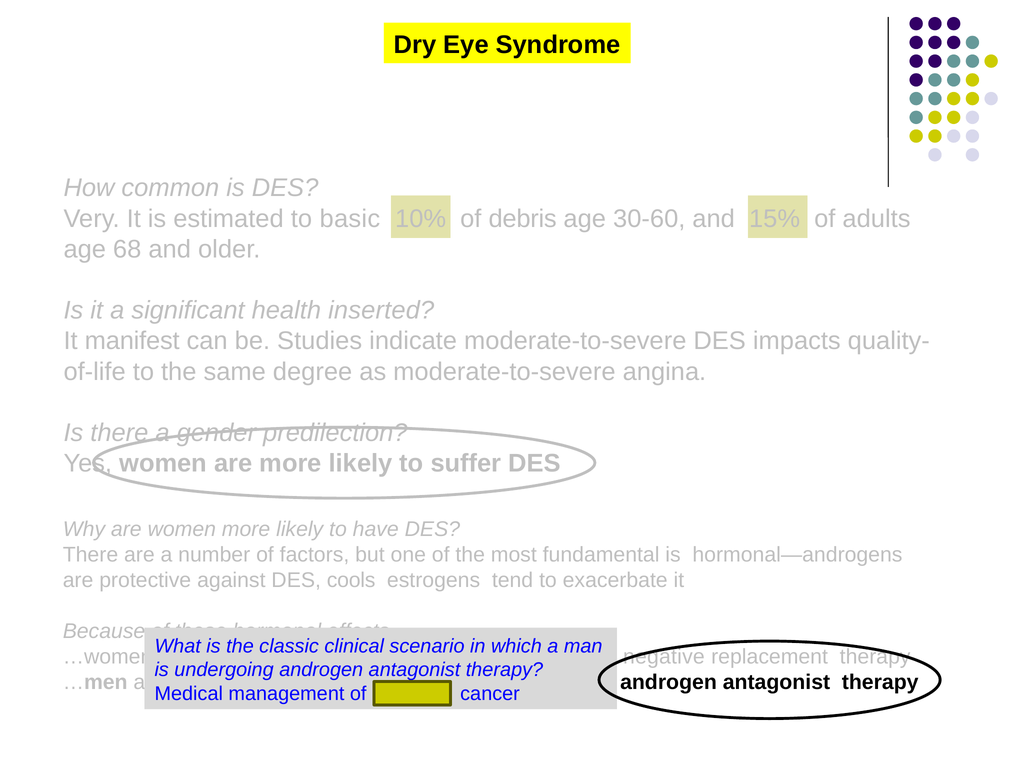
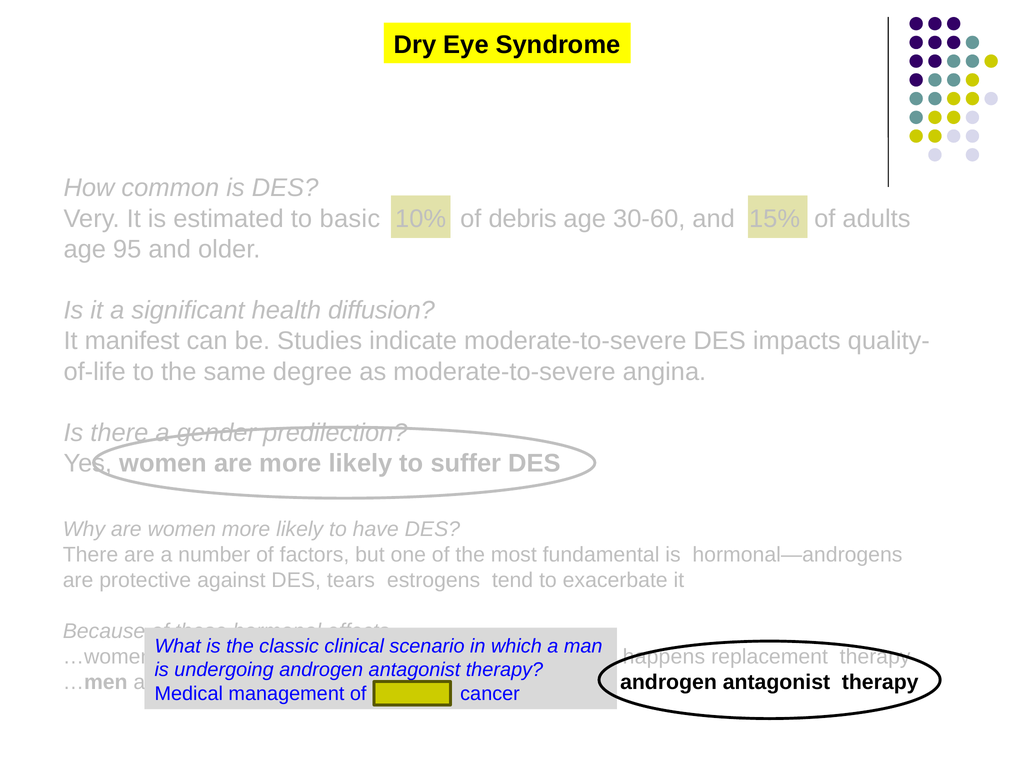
68: 68 -> 95 (127, 249)
inserted: inserted -> diffusion (381, 310)
cools: cools -> tears (351, 580)
negative: negative -> happens (664, 657)
